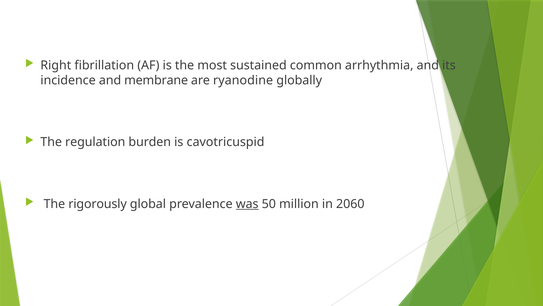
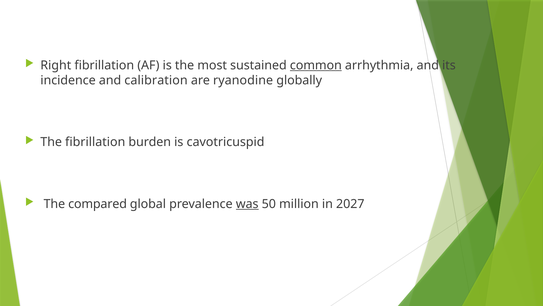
common underline: none -> present (316, 65)
membrane: membrane -> calibration (156, 80)
The regulation: regulation -> fibrillation (95, 142)
rigorously: rigorously -> compared (98, 204)
2060: 2060 -> 2027 (350, 204)
